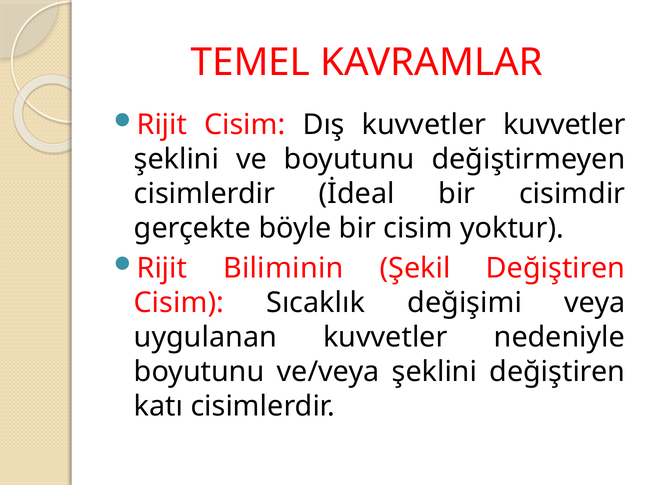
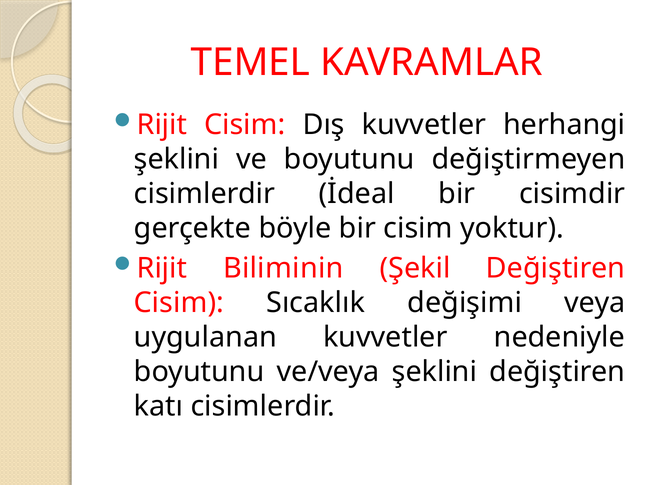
kuvvetler kuvvetler: kuvvetler -> herhangi (564, 125)
